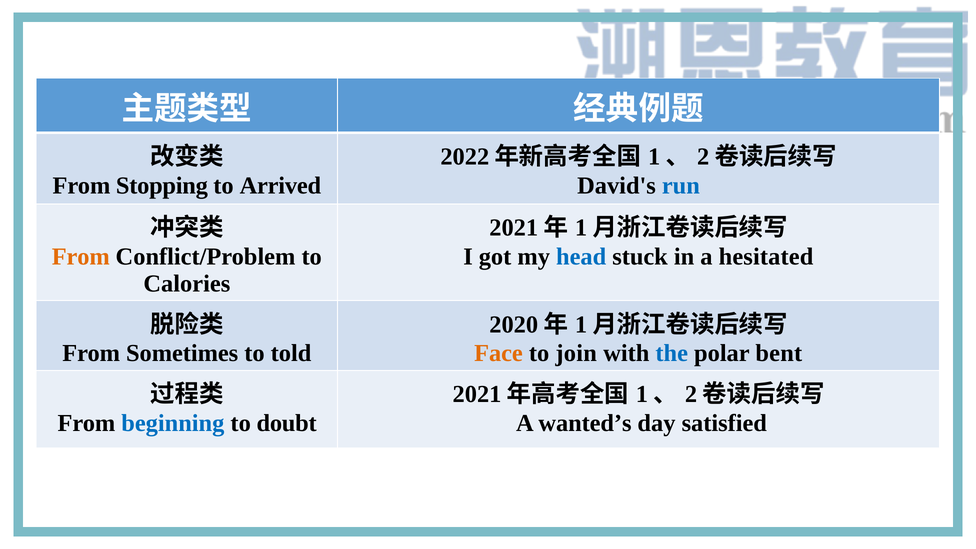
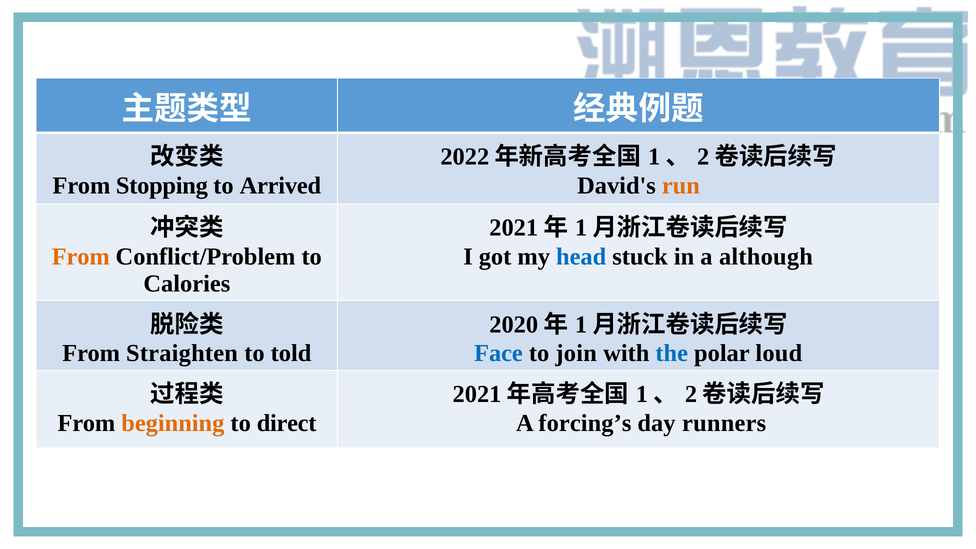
run colour: blue -> orange (681, 186)
hesitated: hesitated -> although (766, 257)
Sometimes: Sometimes -> Straighten (182, 353)
Face colour: orange -> blue (498, 353)
bent: bent -> loud (779, 353)
beginning colour: blue -> orange (173, 423)
doubt: doubt -> direct (287, 423)
wanted’s: wanted’s -> forcing’s (585, 423)
satisfied: satisfied -> runners (724, 423)
